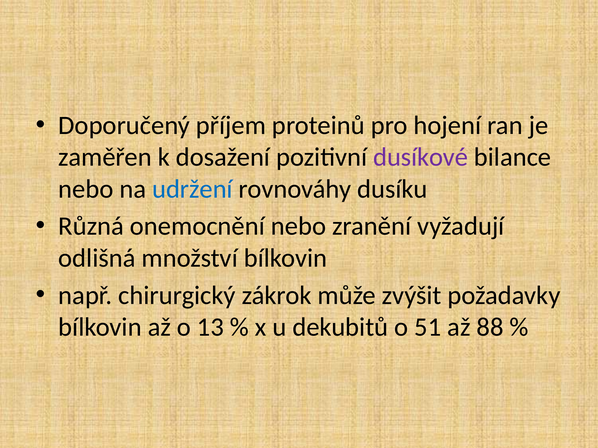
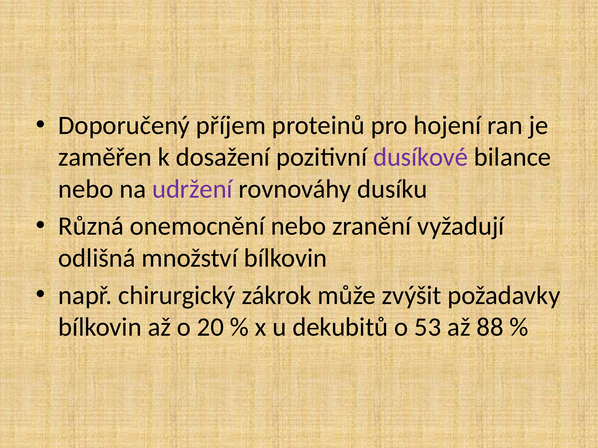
udržení colour: blue -> purple (192, 189)
13: 13 -> 20 (210, 327)
51: 51 -> 53 (428, 327)
